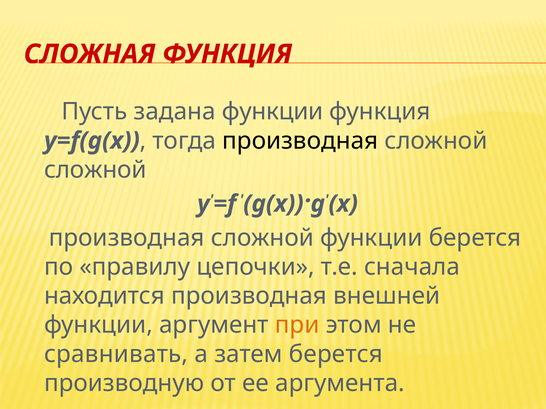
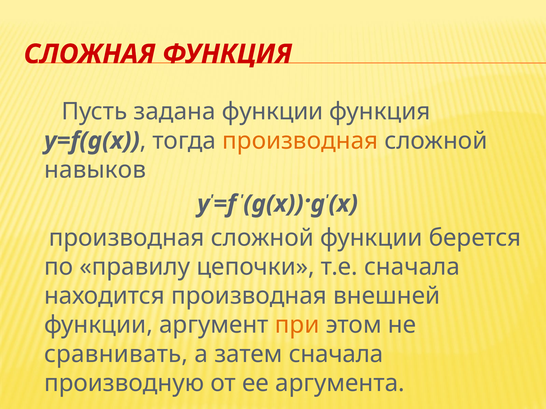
производная colour: black -> orange (300, 141)
сложной: сложной -> навыков (95, 170)
затем берется: берется -> сначала (336, 354)
